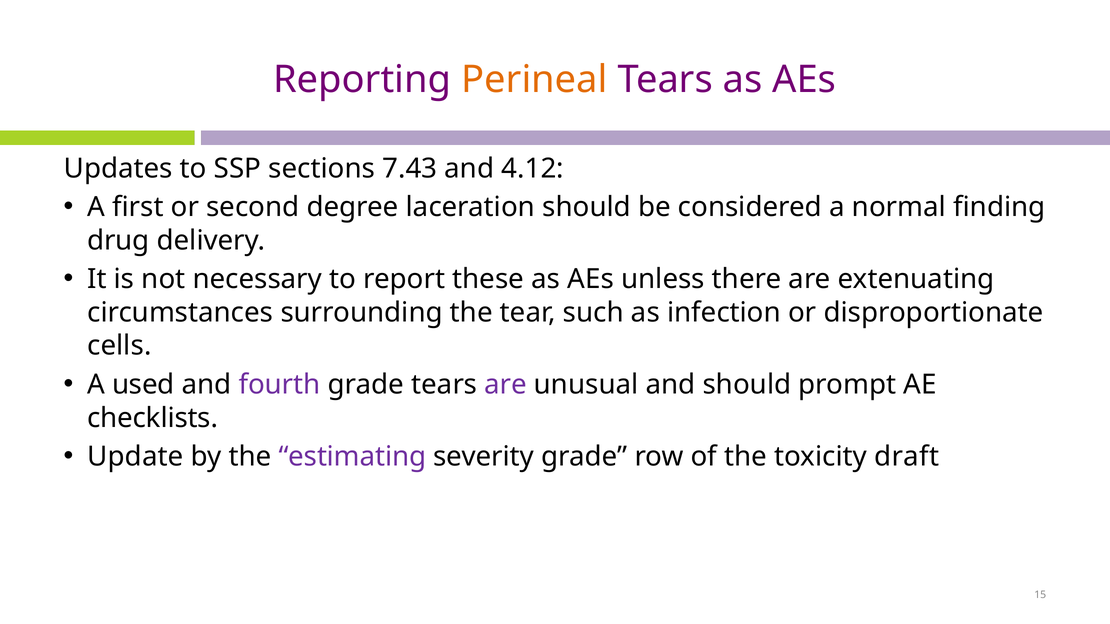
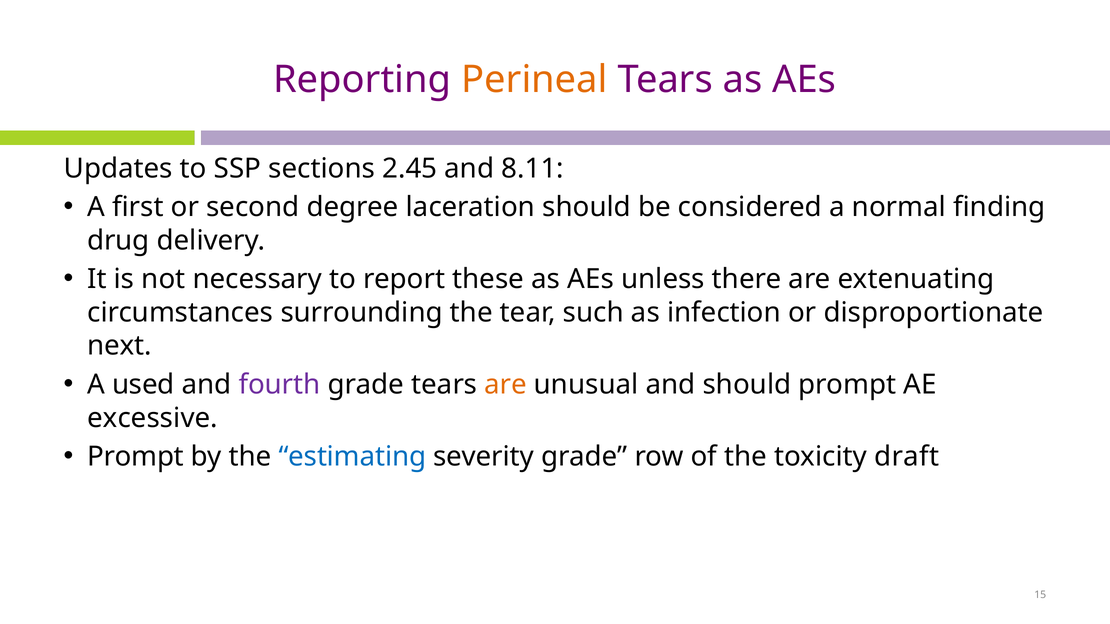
7.43: 7.43 -> 2.45 (410, 168)
4.12: 4.12 -> 8.11 (533, 168)
cells: cells -> next (119, 346)
are colour: purple -> orange (506, 385)
checklists: checklists -> excessive (152, 418)
Update: Update -> Prompt (136, 457)
estimating colour: purple -> blue (352, 457)
